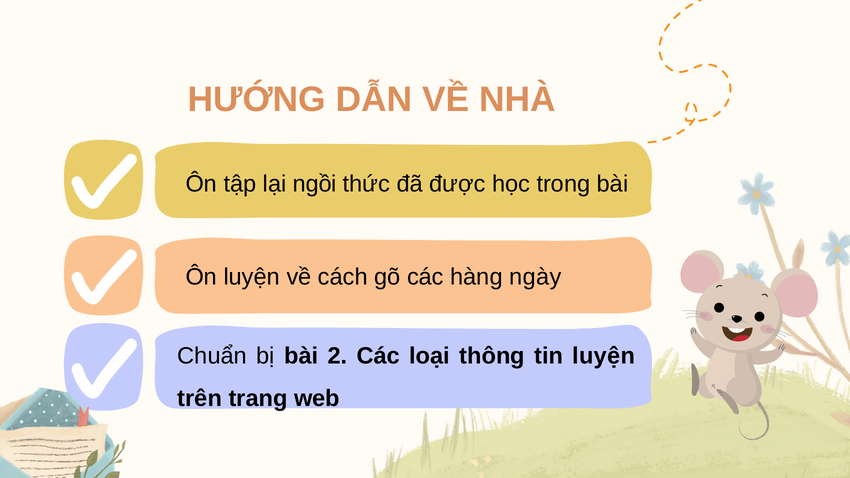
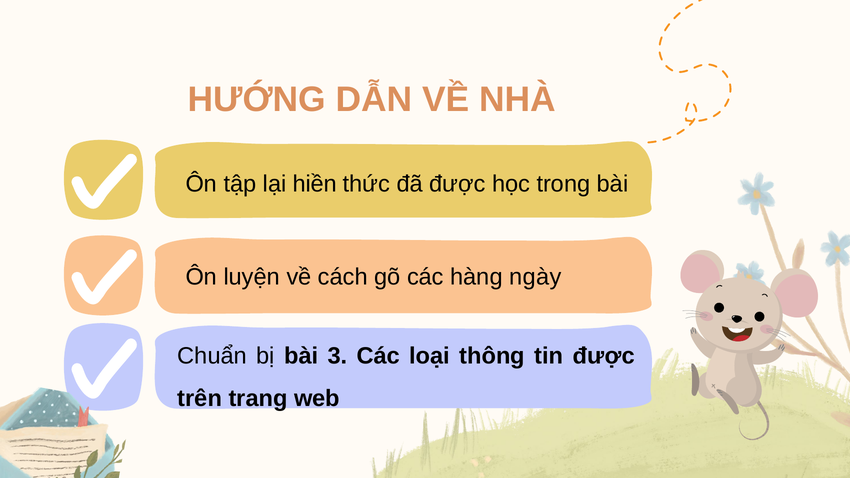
ngồi: ngồi -> hiền (315, 184)
2: 2 -> 3 (337, 356)
tin luyện: luyện -> được (604, 356)
